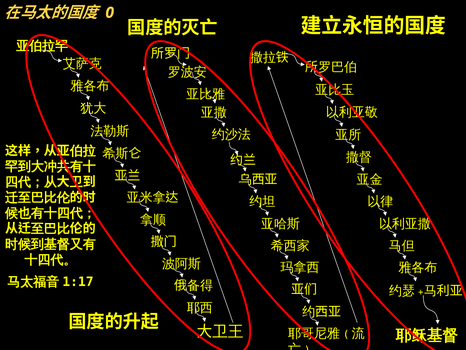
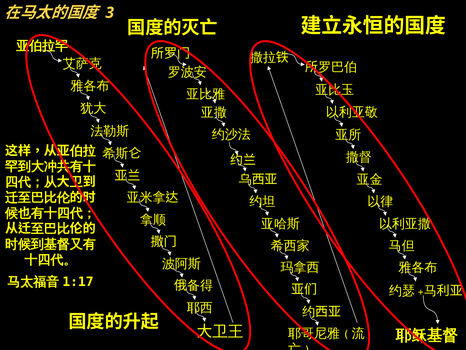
0: 0 -> 3 (110, 13)
